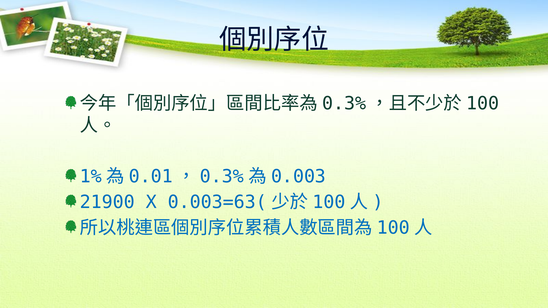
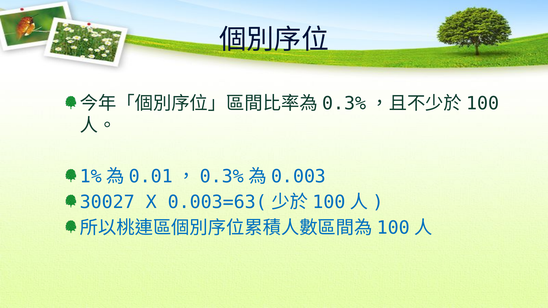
21900: 21900 -> 30027 (107, 202)
